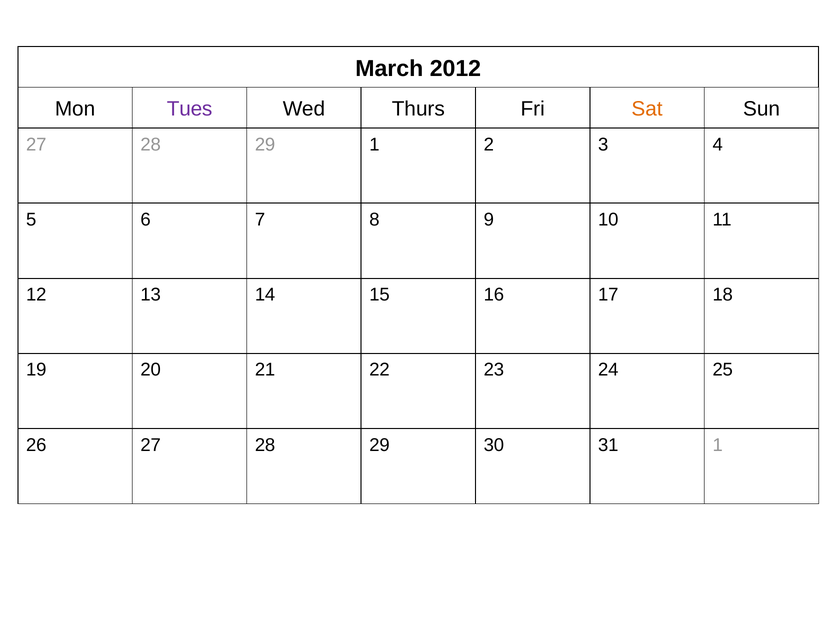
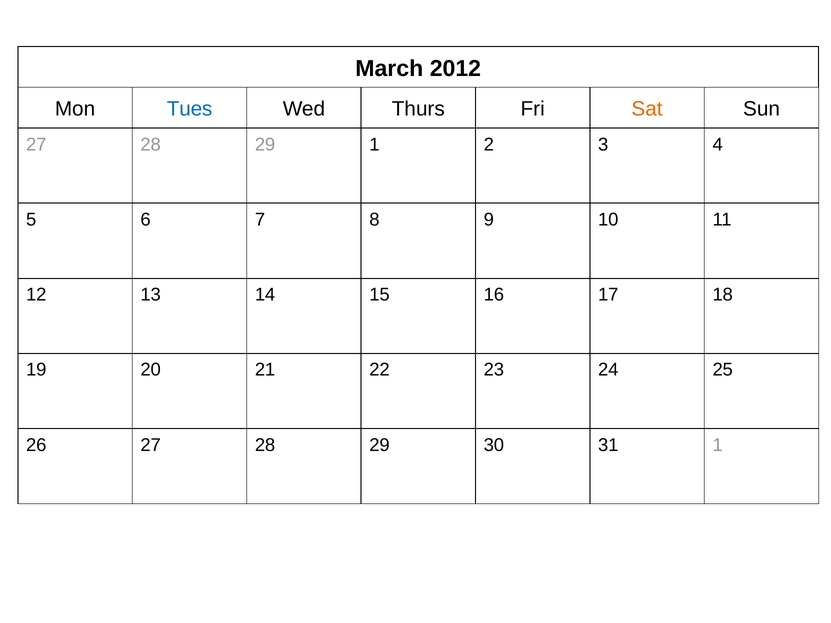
Tues colour: purple -> blue (190, 109)
